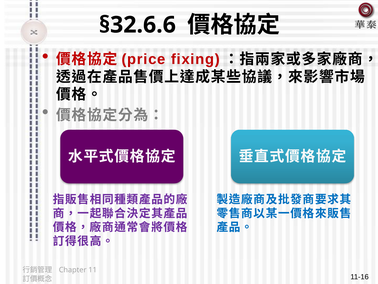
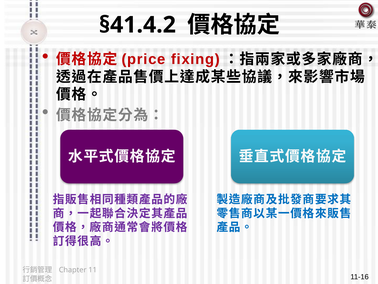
§32.6.6: §32.6.6 -> §41.4.2 (137, 25)
